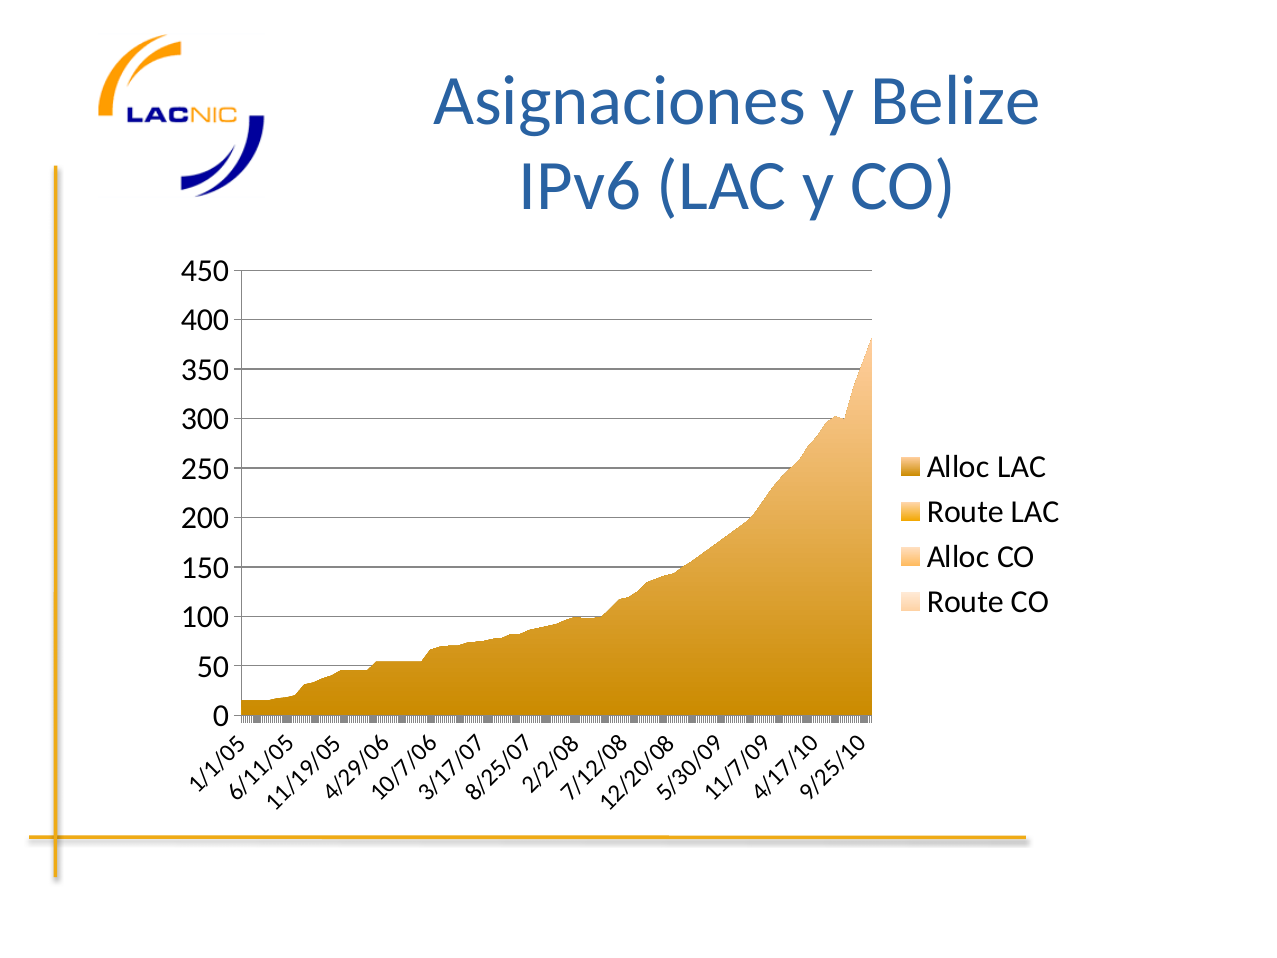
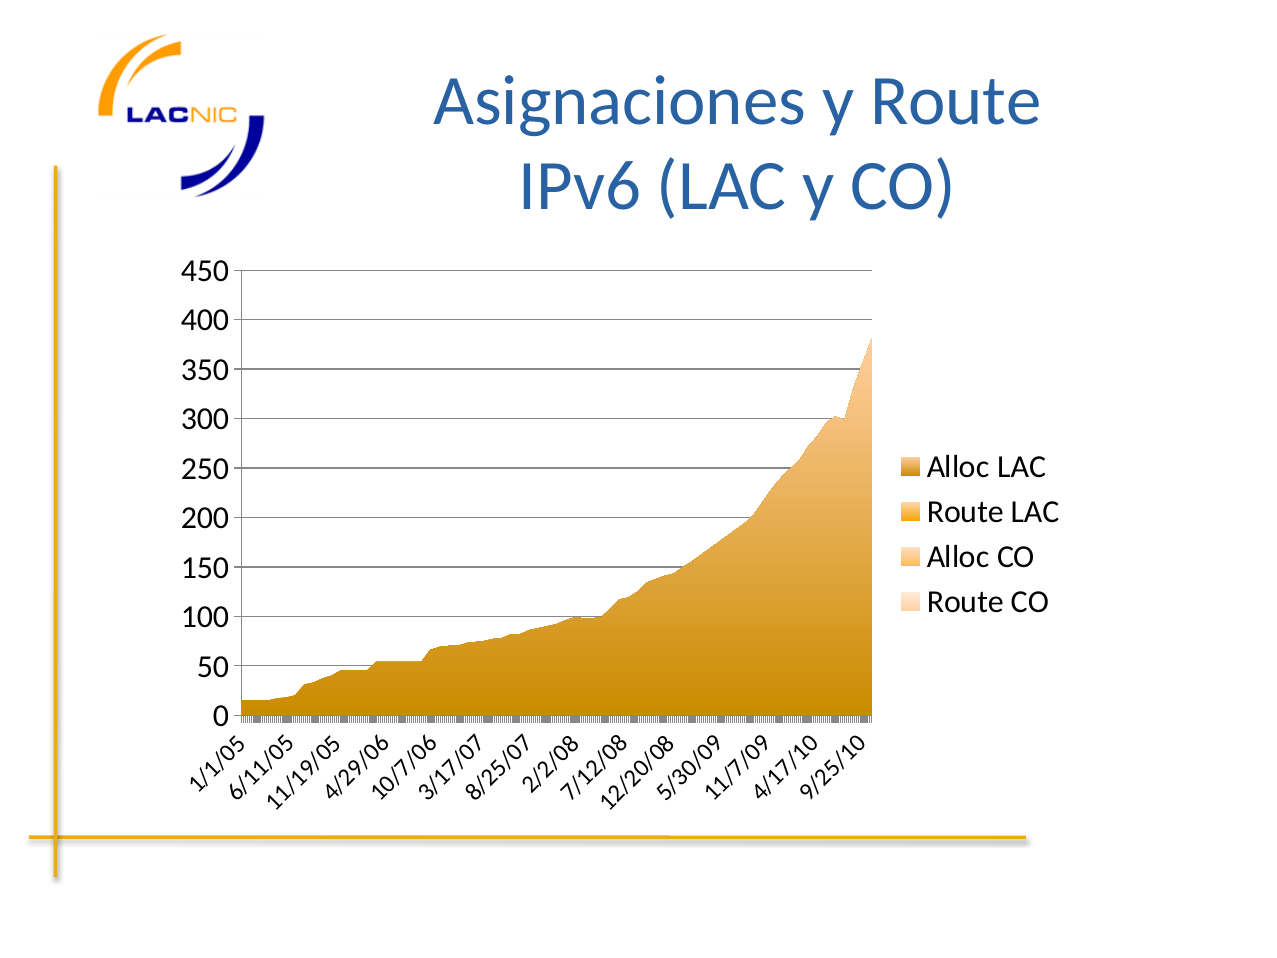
y Belize: Belize -> Route (956, 101)
